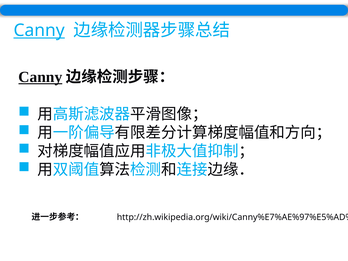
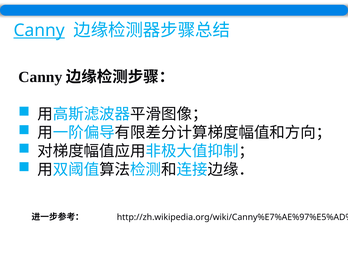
Canny underline: present -> none (40, 77)
